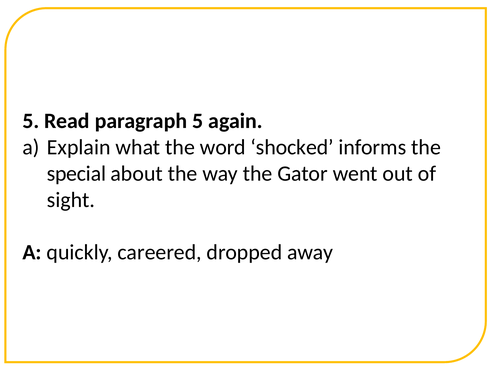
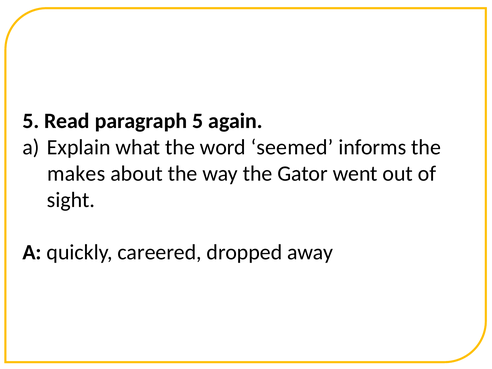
shocked: shocked -> seemed (292, 147)
special: special -> makes (76, 174)
